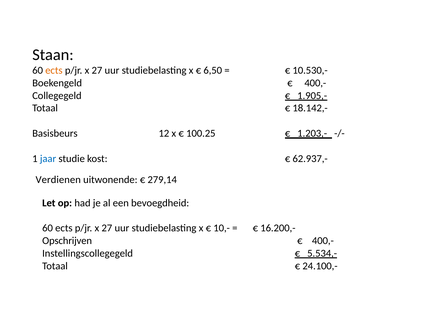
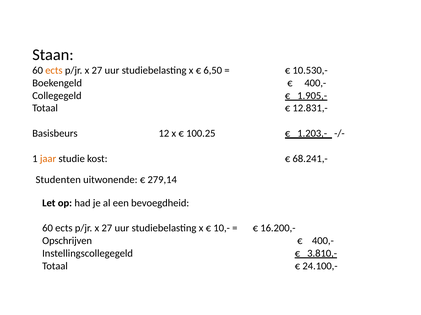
18.142,-: 18.142,- -> 12.831,- (310, 108)
jaar colour: blue -> orange (48, 159)
62.937,-: 62.937,- -> 68.241,- (310, 159)
Verdienen: Verdienen -> Studenten (58, 180)
5.534,-: 5.534,- -> 3.810,- (322, 254)
